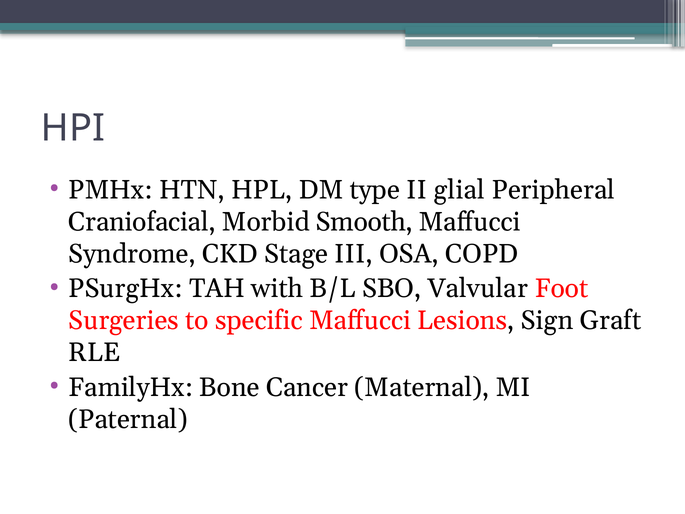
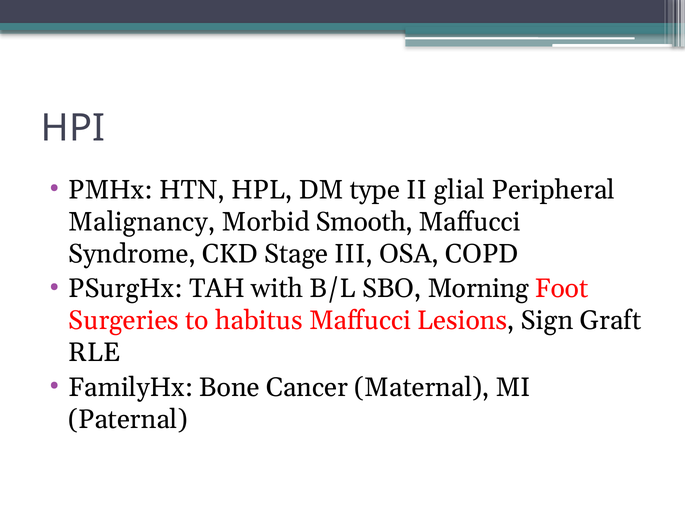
Craniofacial: Craniofacial -> Malignancy (142, 222)
Valvular: Valvular -> Morning (478, 289)
specific: specific -> habitus (259, 321)
